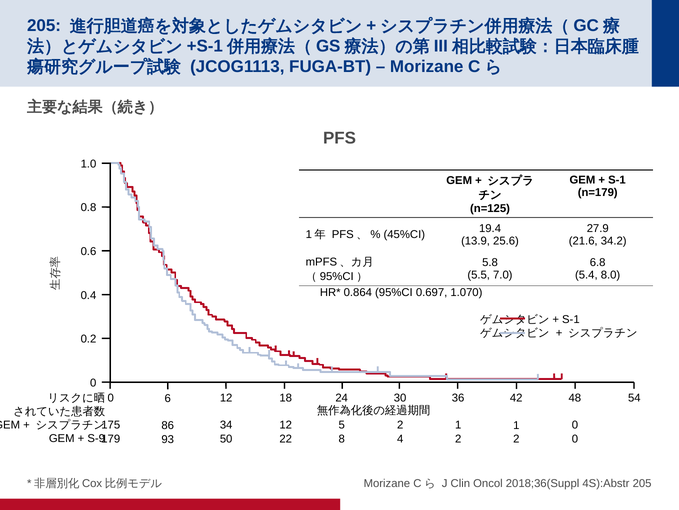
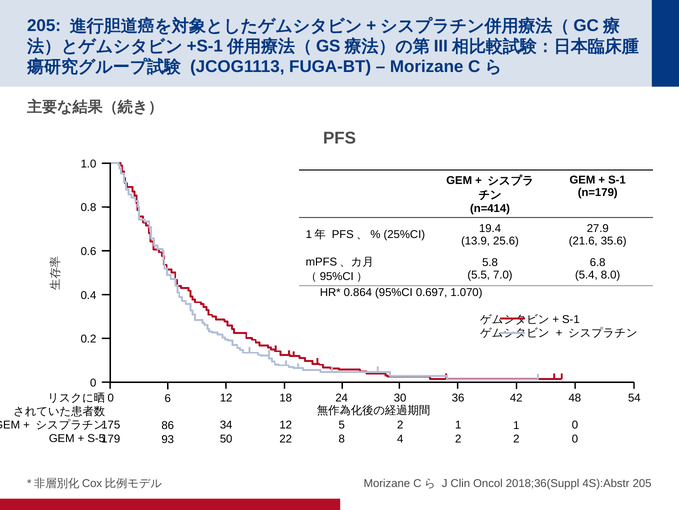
n=125: n=125 -> n=414 (490, 208)
45%CI: 45%CI -> 25%CI (404, 234)
34.2: 34.2 -> 35.6 (614, 241)
S-9: S-9 -> S-5 (96, 438)
